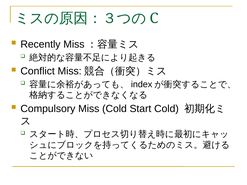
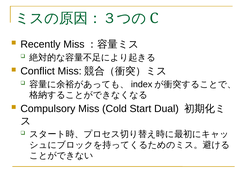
Start Cold: Cold -> Dual (166, 109)
